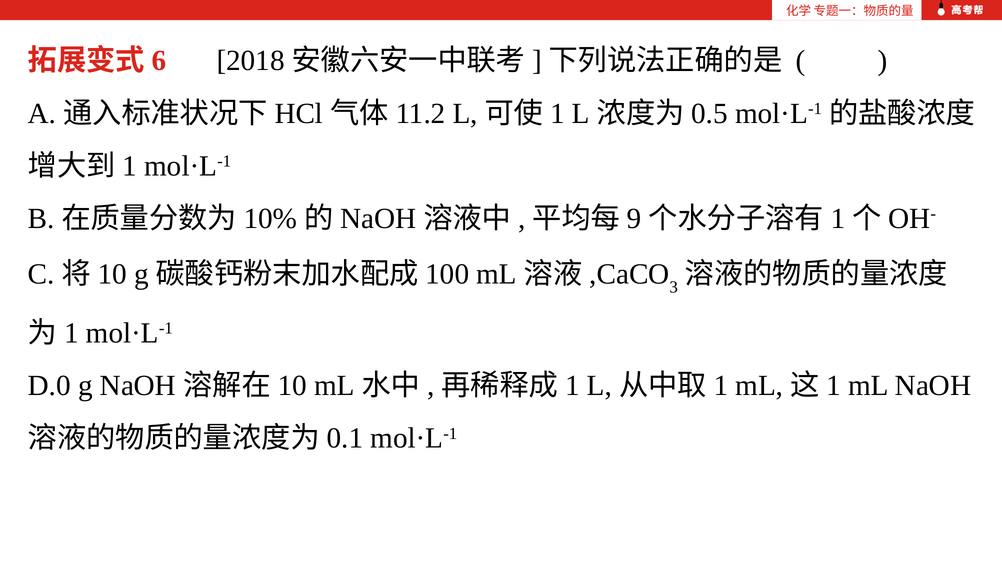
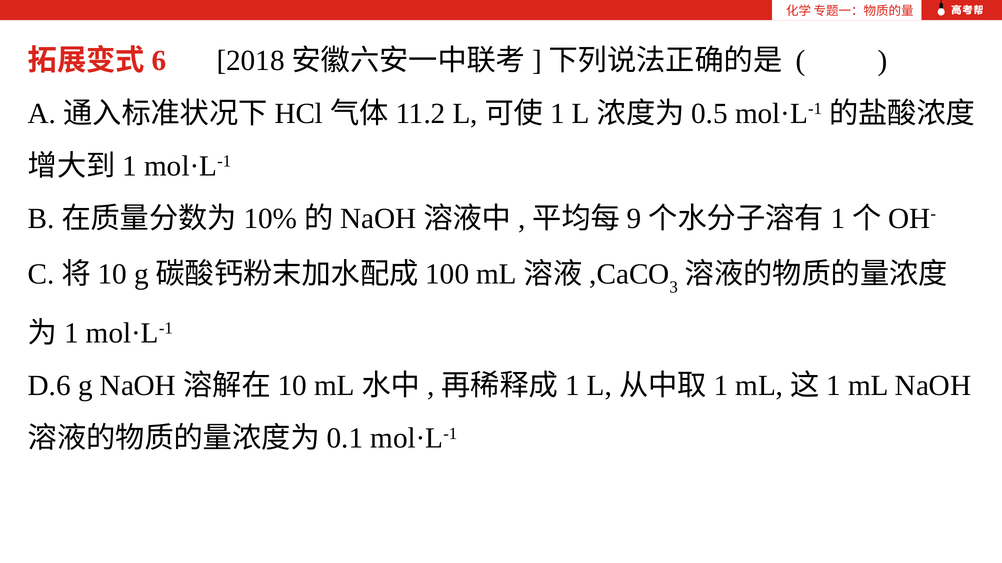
D.0: D.0 -> D.6 (49, 386)
